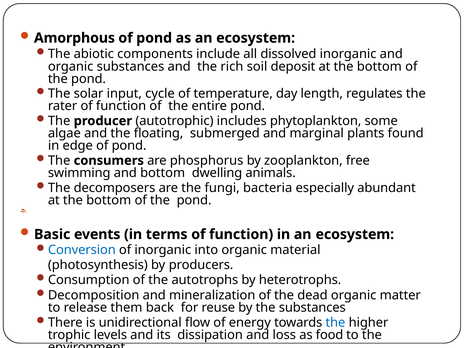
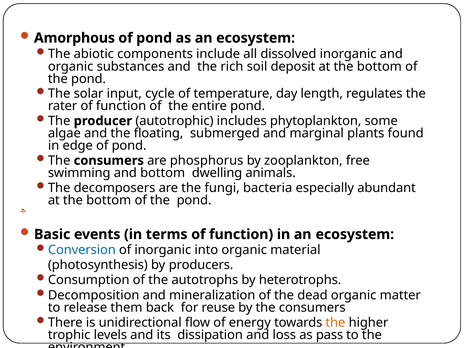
by the substances: substances -> consumers (312, 307)
the colour: blue -> orange (335, 323)
food: food -> pass (330, 335)
